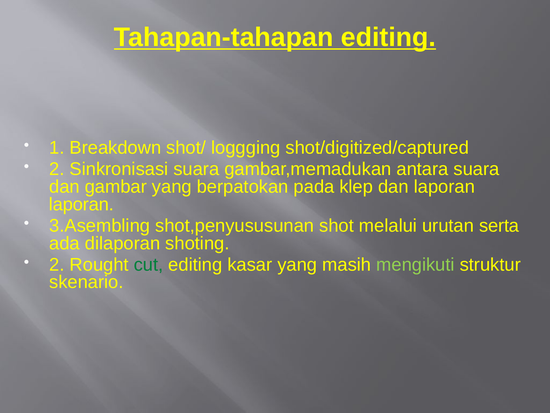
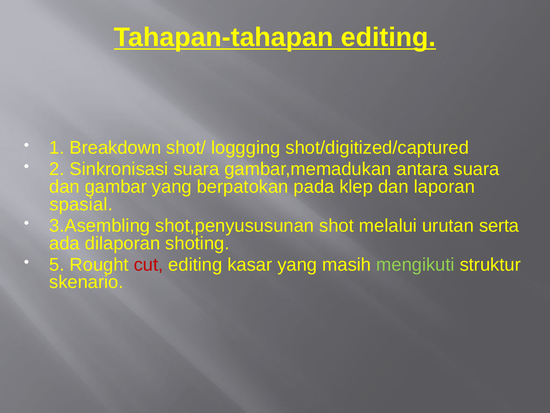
laporan: laporan -> spasial (81, 204)
2: 2 -> 5 (57, 264)
cut colour: green -> red (148, 264)
